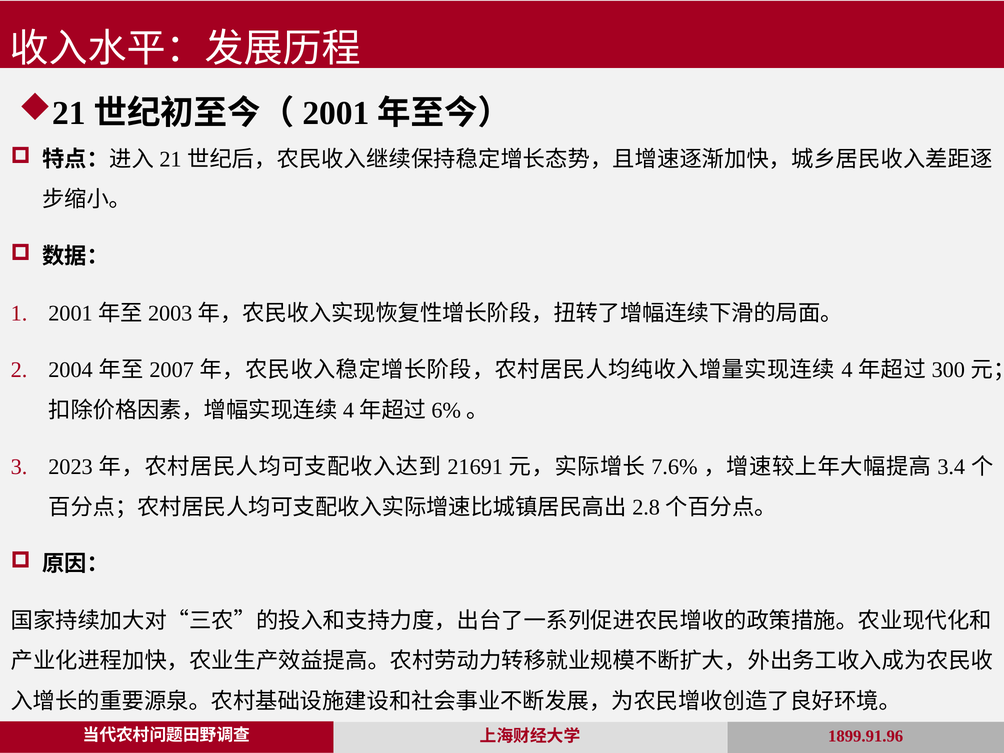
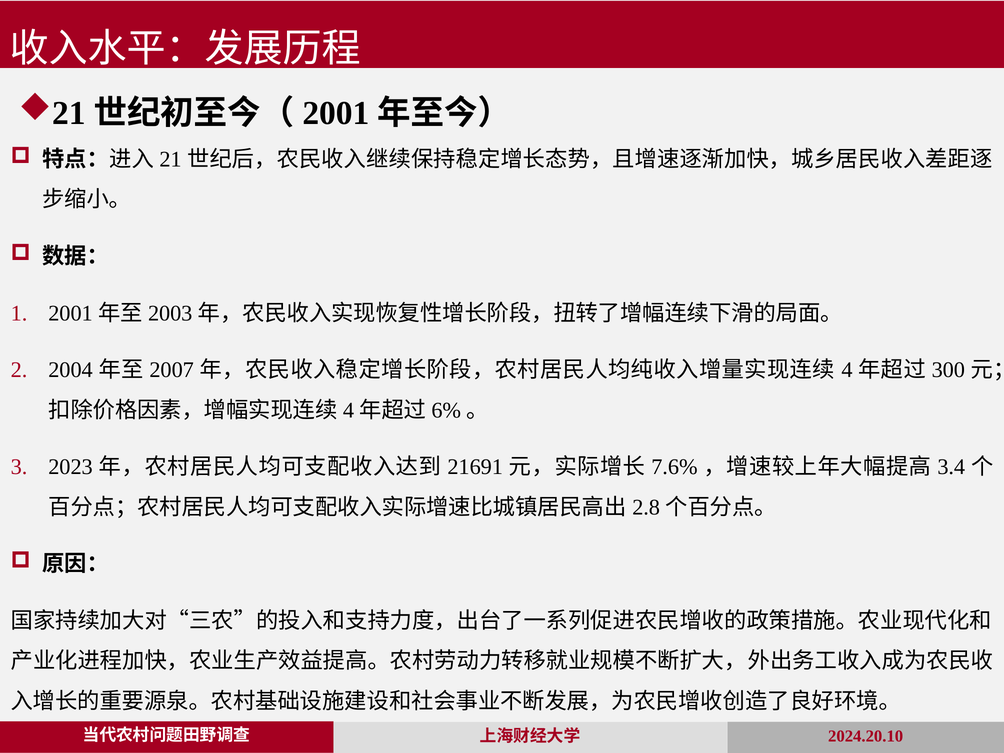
1899.91.96: 1899.91.96 -> 2024.20.10 (866, 736)
